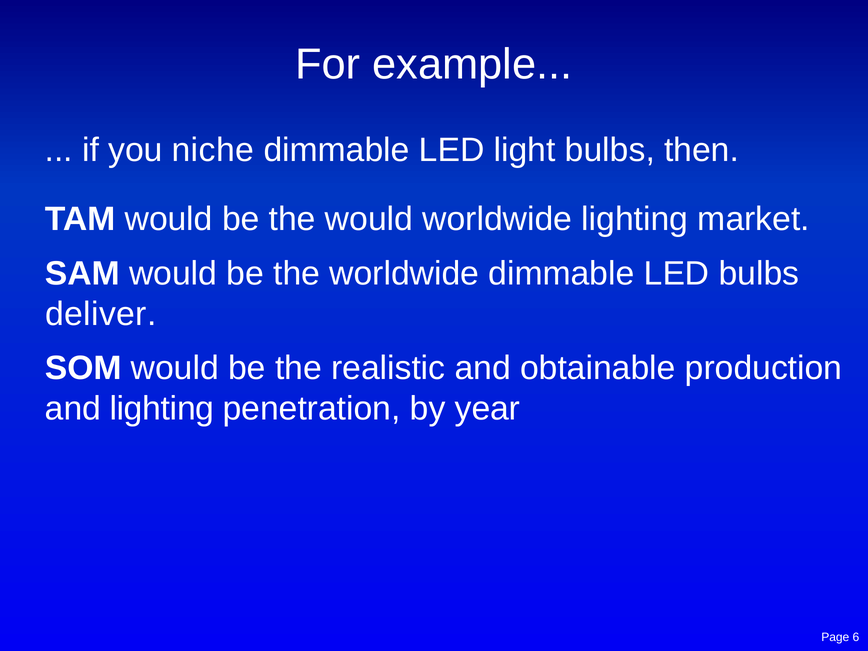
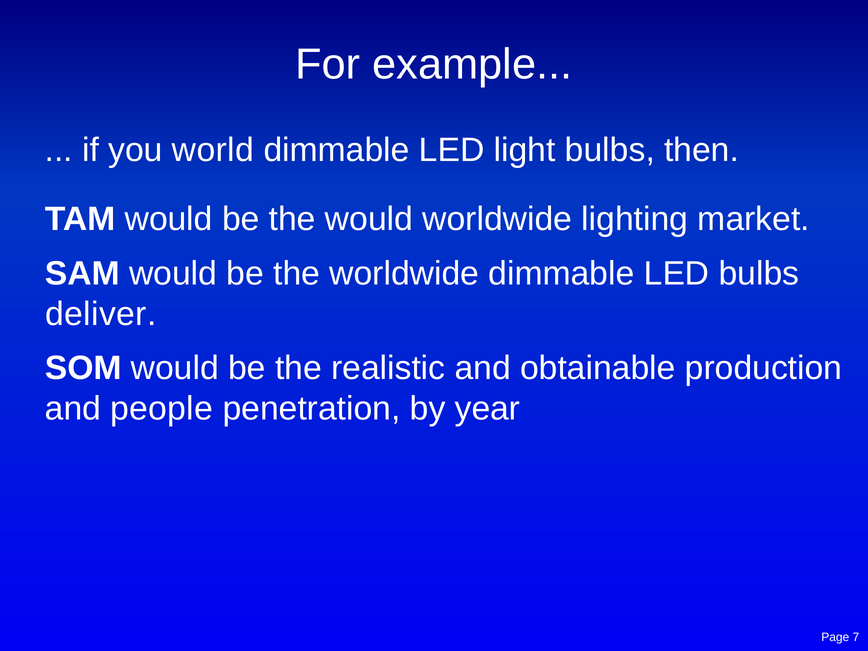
niche: niche -> world (213, 150)
and lighting: lighting -> people (162, 408)
6: 6 -> 7 (856, 637)
